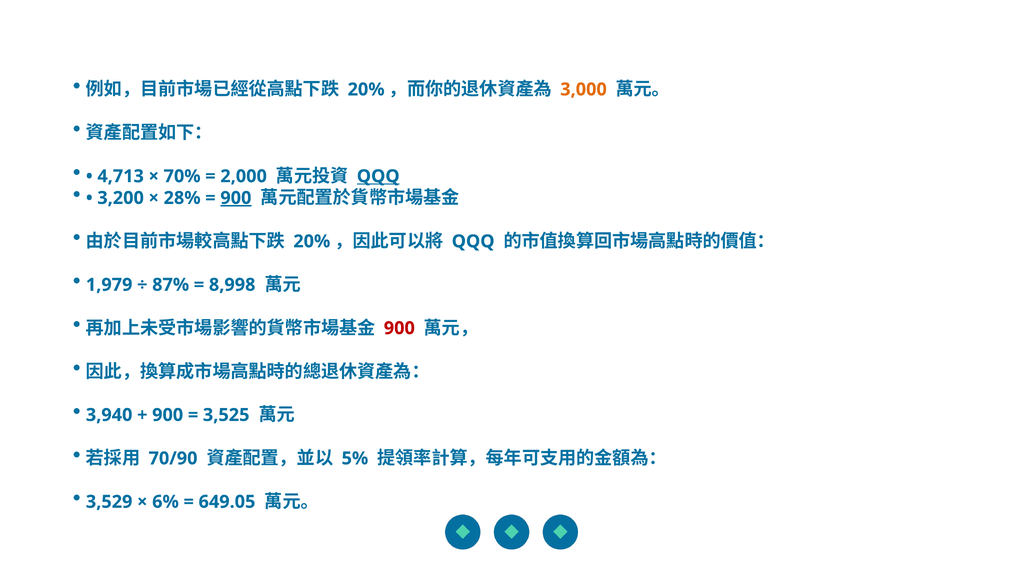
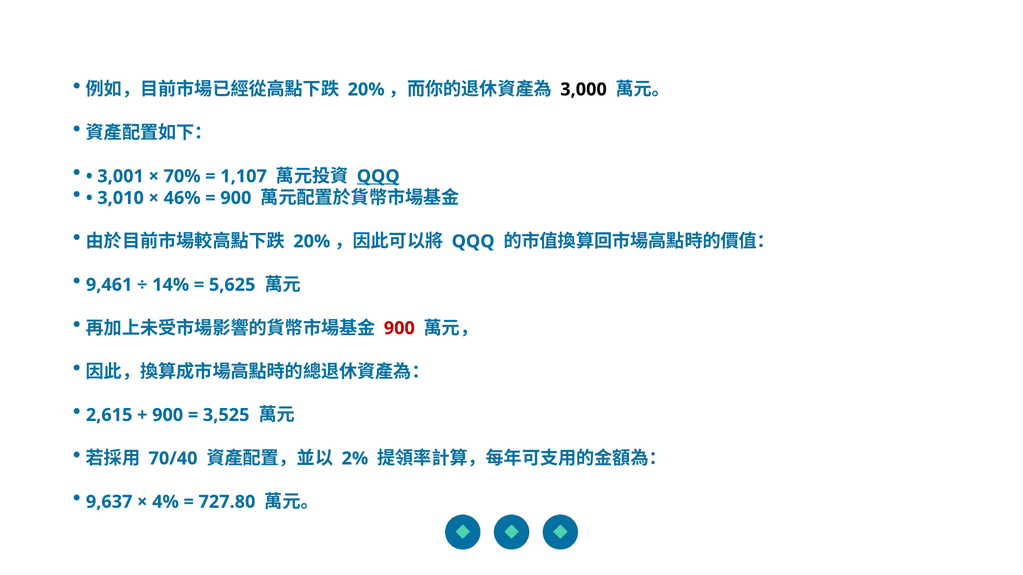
3,000 colour: orange -> black (584, 90)
4,713: 4,713 -> 3,001 (121, 176)
2,000: 2,000 -> 1,107 (244, 176)
3,200: 3,200 -> 3,010 (121, 198)
28%: 28% -> 46% (182, 198)
900 underline: present -> none (236, 198)
1,979: 1,979 -> 9,461 (109, 285)
87%: 87% -> 14% (171, 285)
8,998: 8,998 -> 5,625 (232, 285)
3,940: 3,940 -> 2,615 (109, 415)
70/90: 70/90 -> 70/40 (173, 459)
5%: 5% -> 2% (355, 459)
3,529: 3,529 -> 9,637 (109, 502)
6%: 6% -> 4% (166, 502)
649.05: 649.05 -> 727.80 (227, 502)
